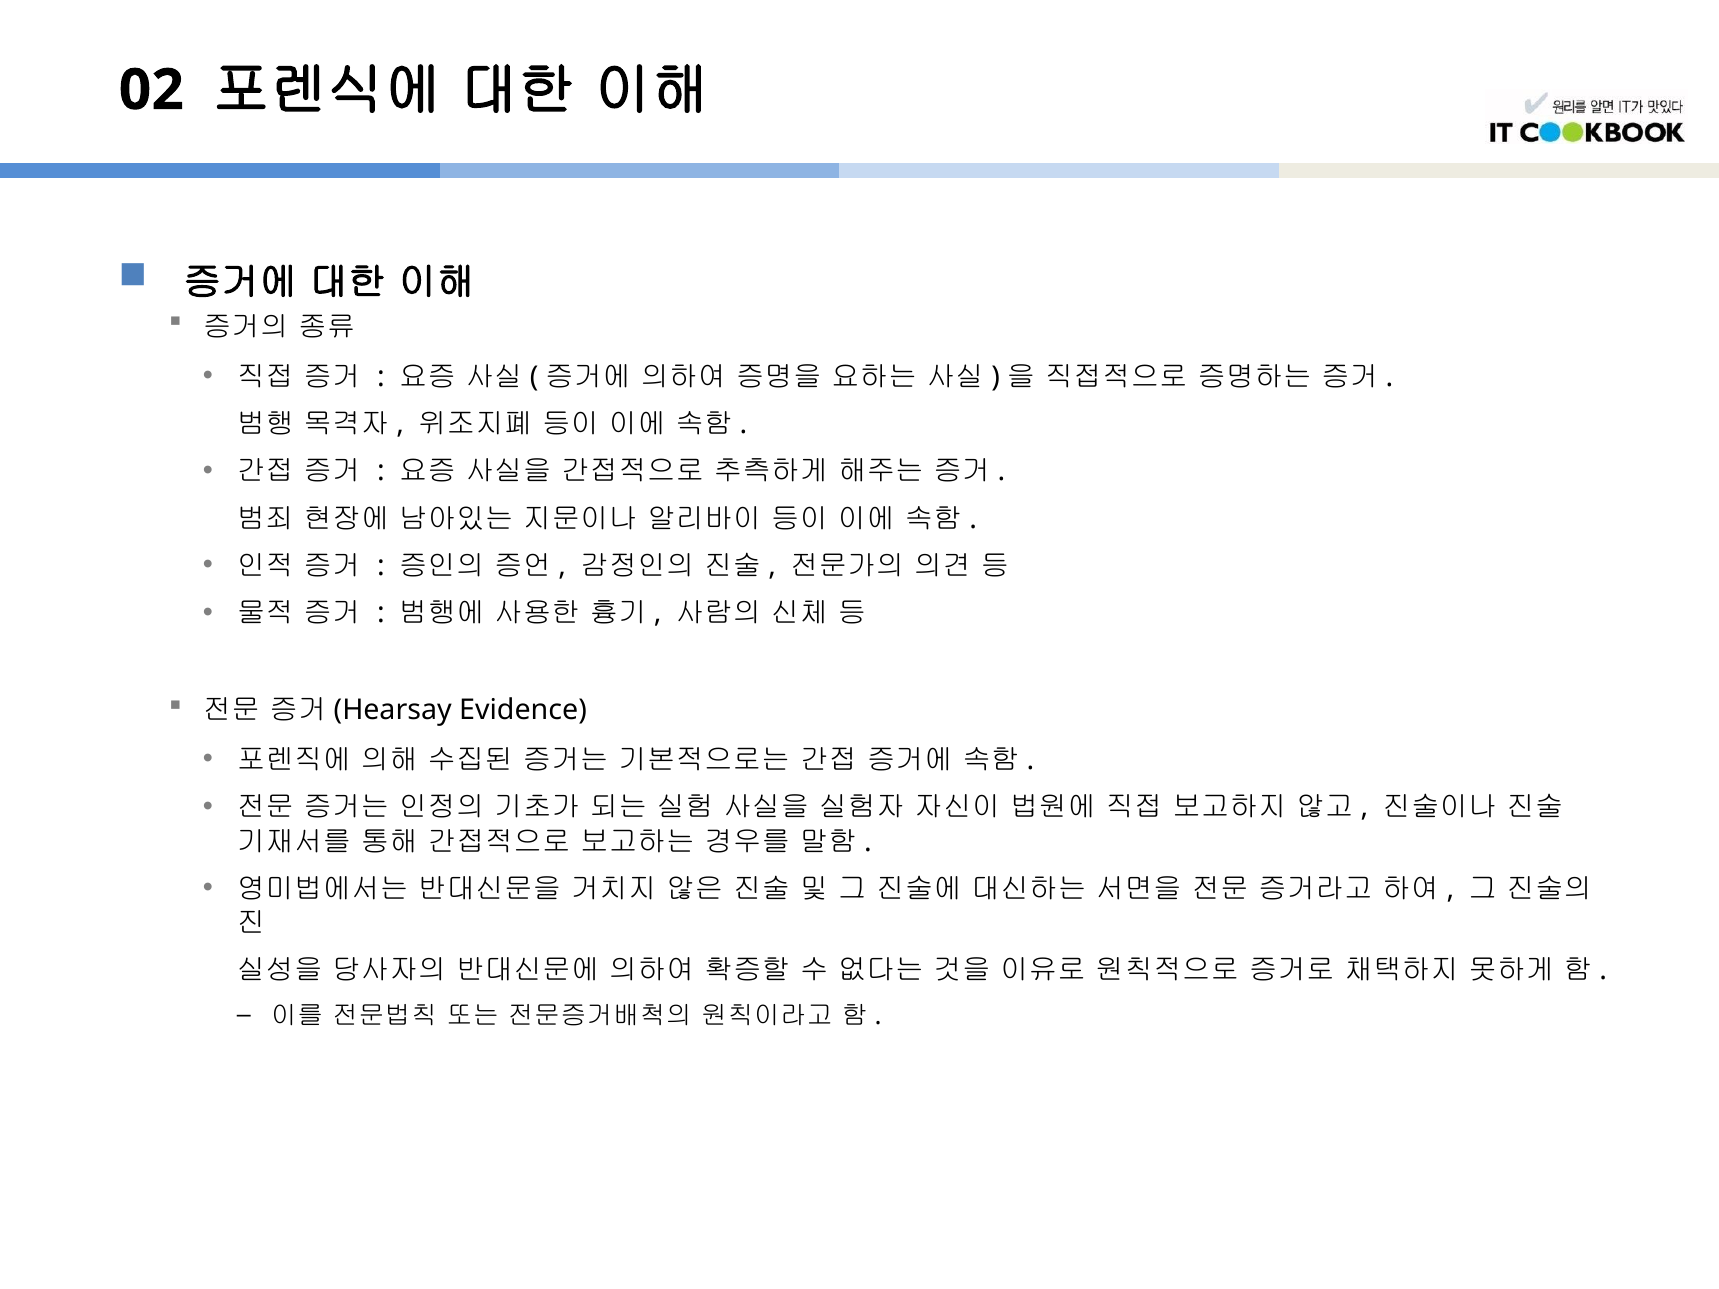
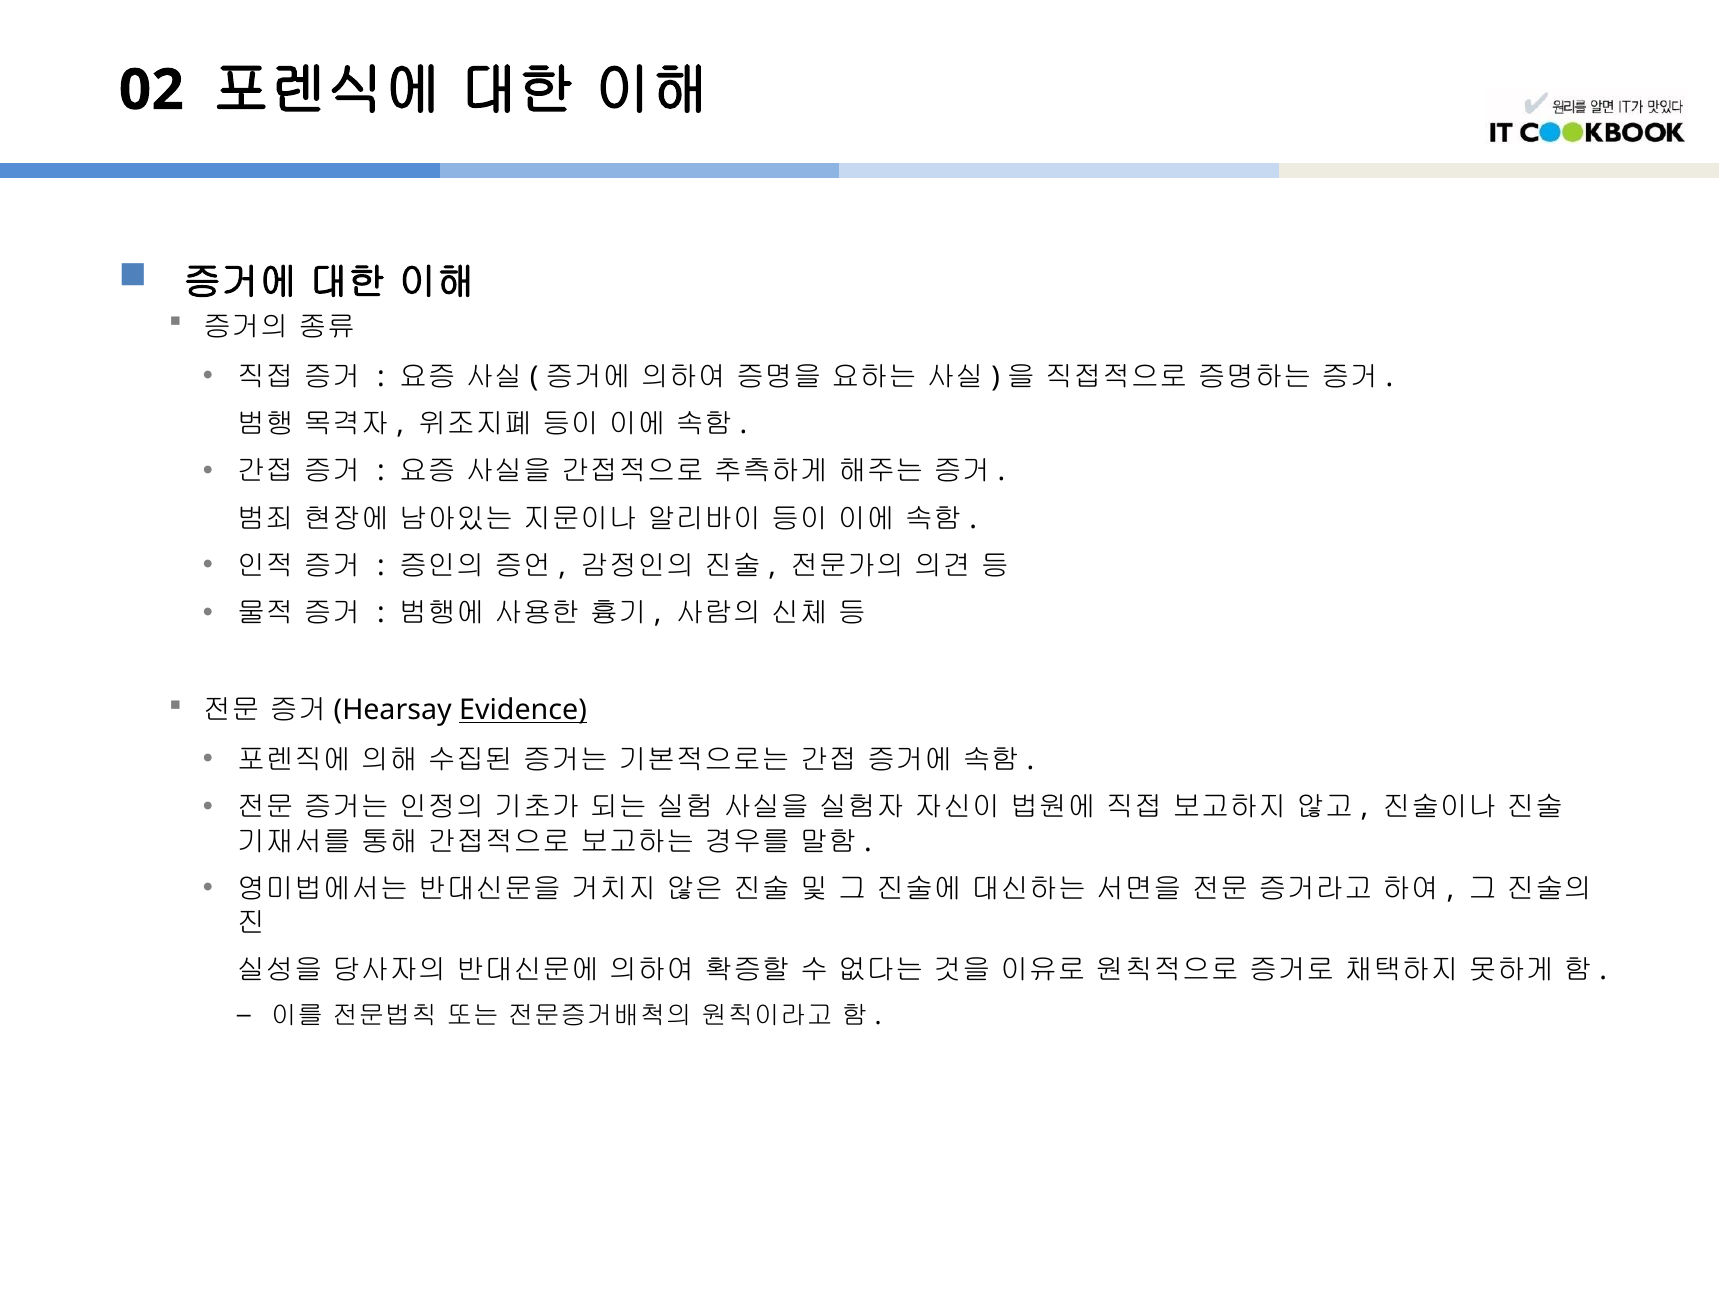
Evidence underline: none -> present (523, 710)
